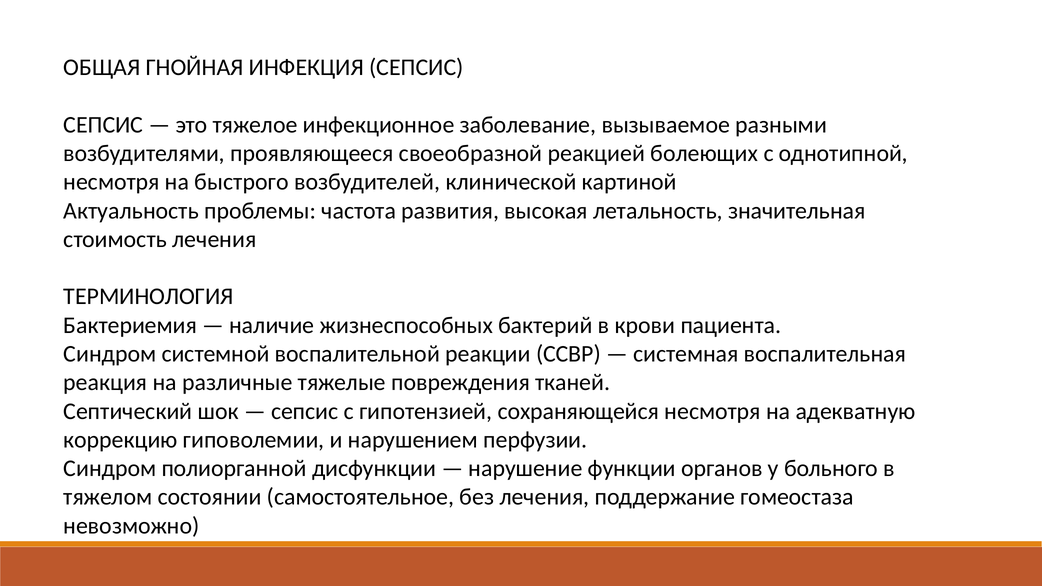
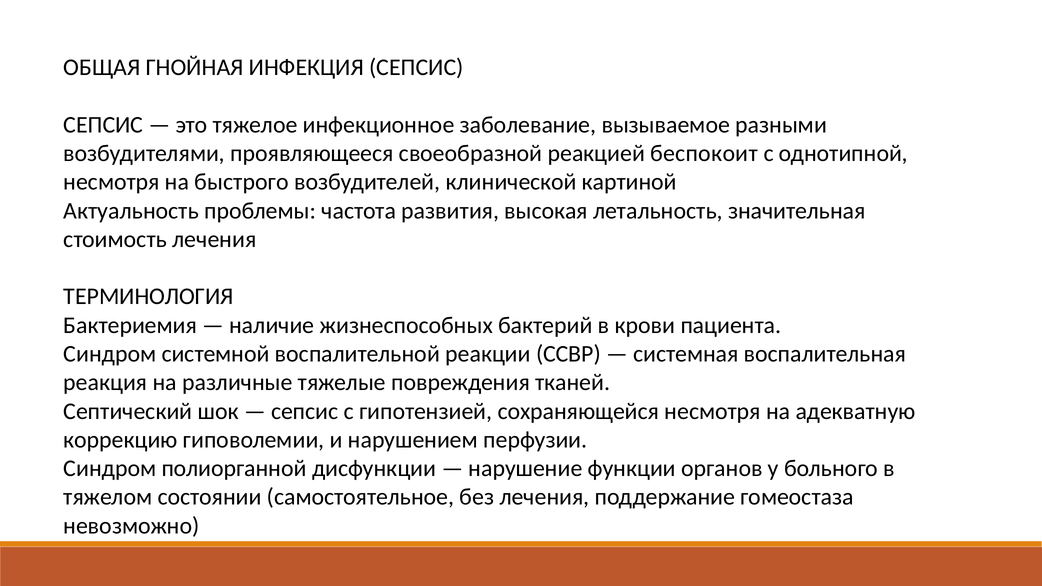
болеющих: болеющих -> беспокоит (704, 153)
